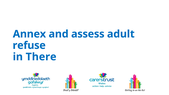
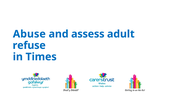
Annex: Annex -> Abuse (29, 34)
There: There -> Times (41, 57)
